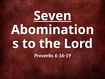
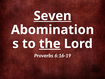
the underline: none -> present (50, 44)
